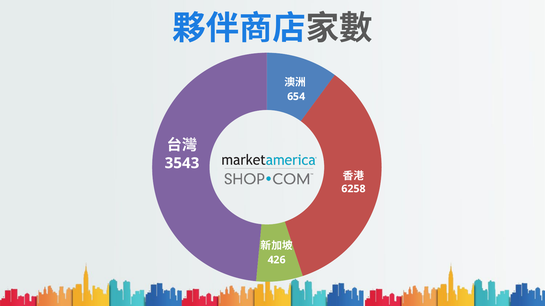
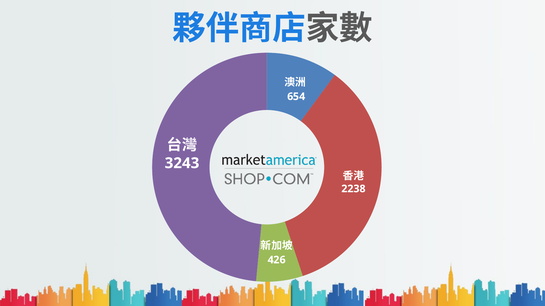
3543: 3543 -> 3243 (182, 163)
6258: 6258 -> 2238 (353, 189)
